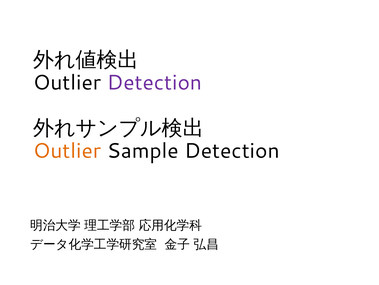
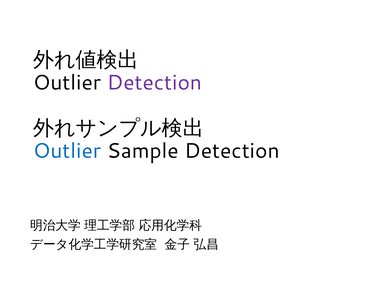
Outlier colour: orange -> blue (67, 151)
